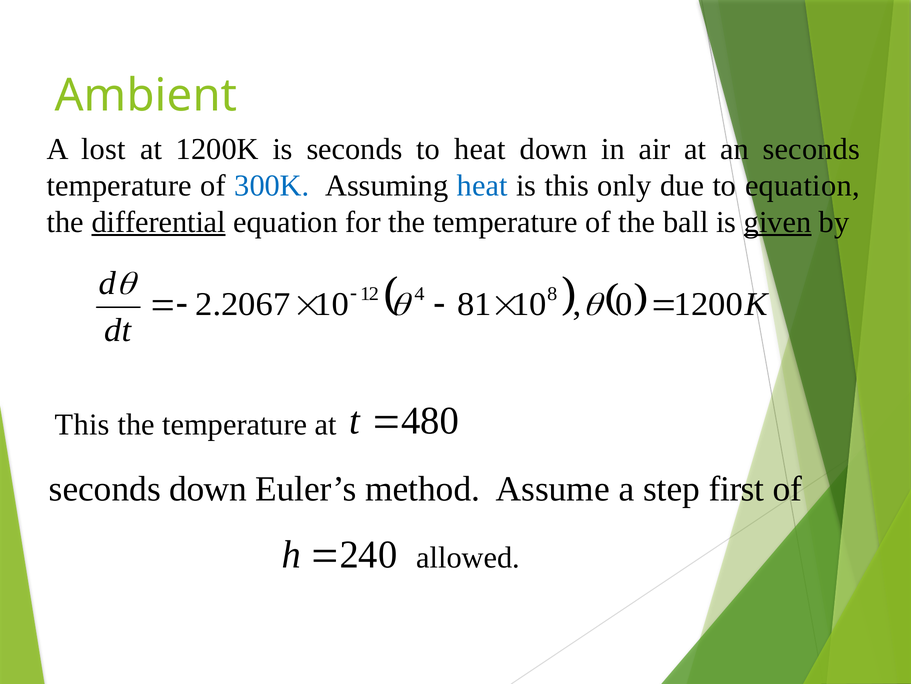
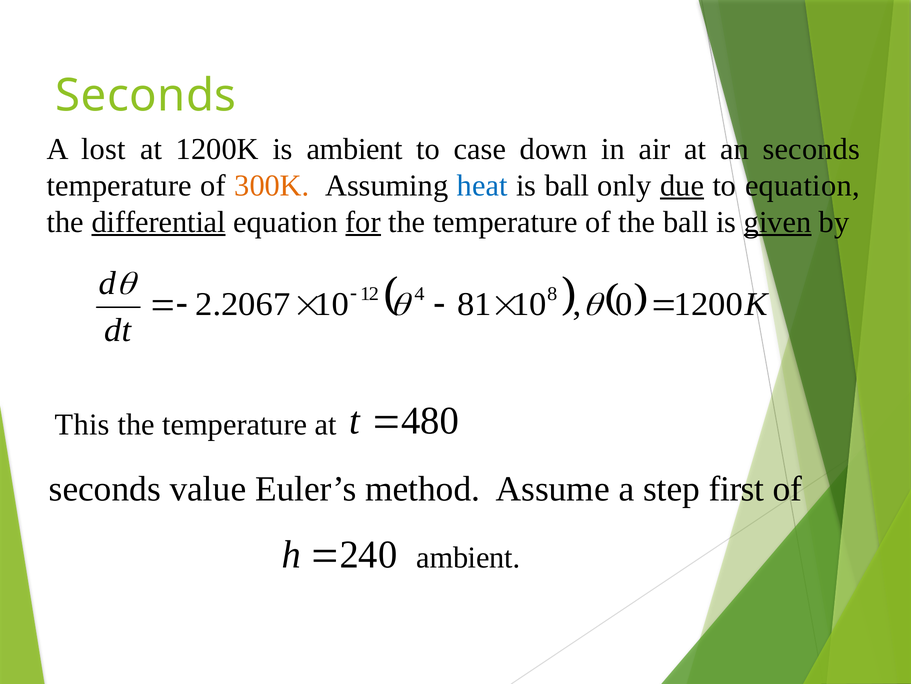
Ambient: Ambient -> Seconds (146, 96)
is seconds: seconds -> ambient (355, 149)
to heat: heat -> case (480, 149)
300K colour: blue -> orange (272, 185)
is this: this -> ball (567, 185)
due underline: none -> present (682, 185)
for underline: none -> present (363, 222)
seconds down: down -> value (208, 488)
allowed: allowed -> ambient (468, 557)
